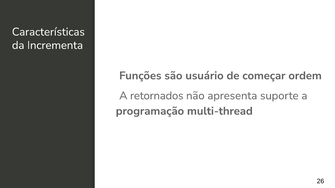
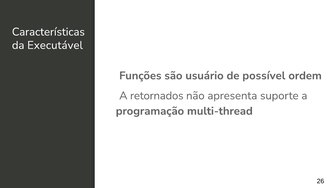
Incrementa: Incrementa -> Executável (55, 45)
começar: começar -> possível (264, 76)
